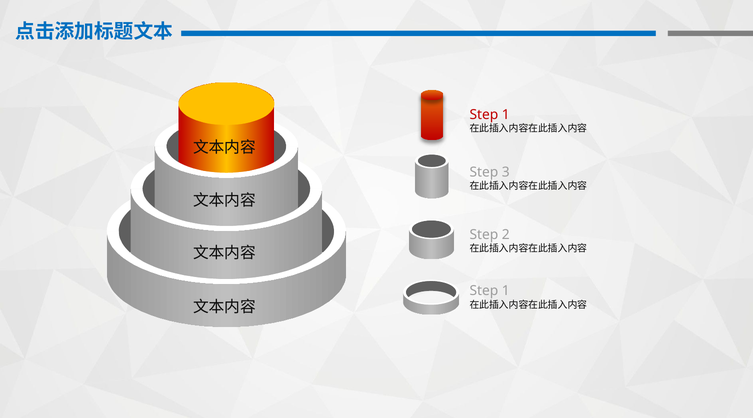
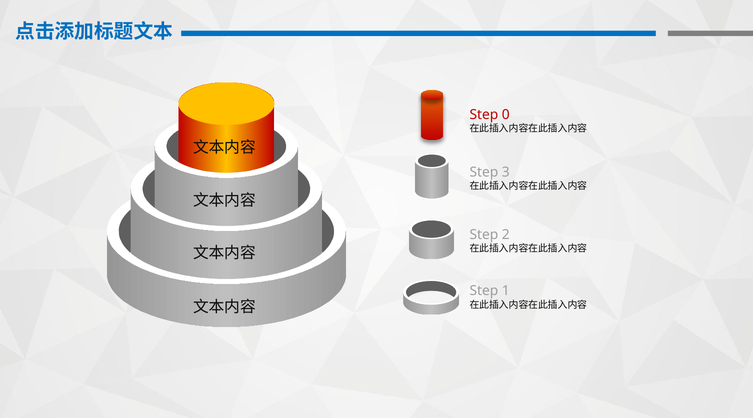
1: 1 -> 0 (506, 115)
